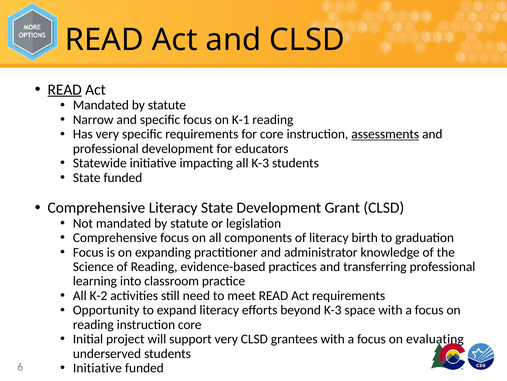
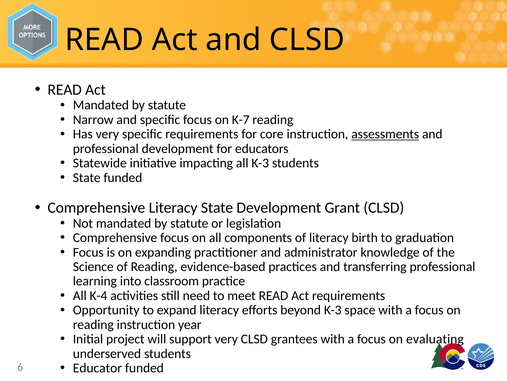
READ underline: present -> none (65, 89)
K-1: K-1 -> K-7 (241, 119)
K-2: K-2 -> K-4 (98, 295)
instruction core: core -> year (190, 324)
Initiative: Initiative -> Educator (97, 367)
